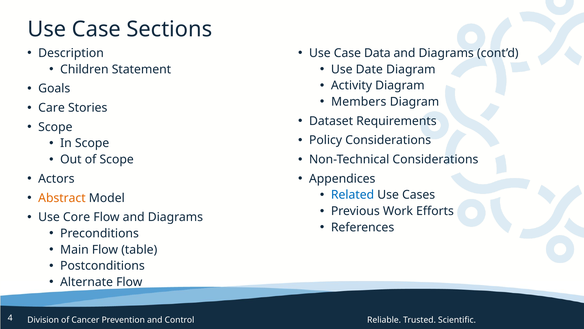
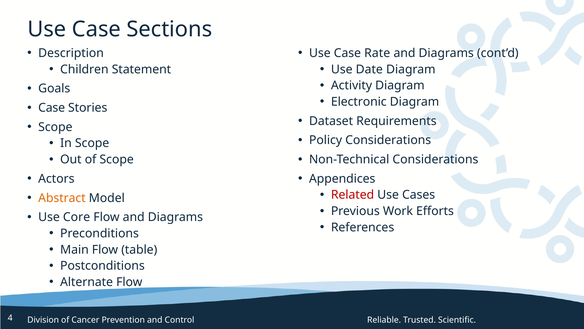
Data: Data -> Rate (377, 53)
Members: Members -> Electronic (359, 102)
Care: Care -> Case (52, 108)
Related colour: blue -> red (353, 195)
